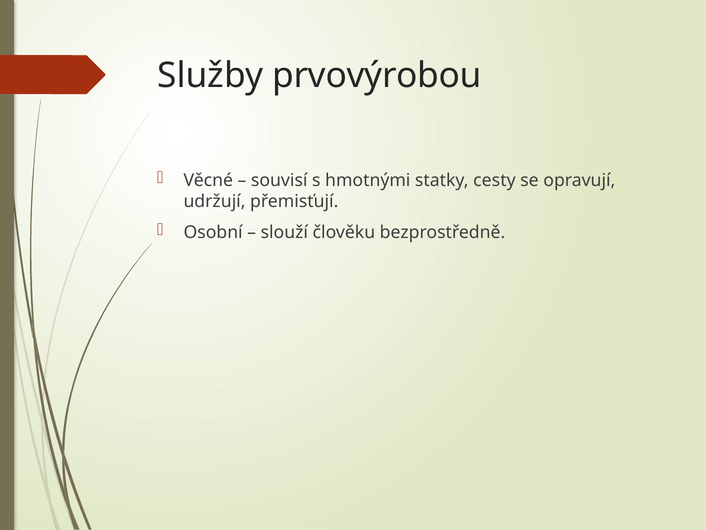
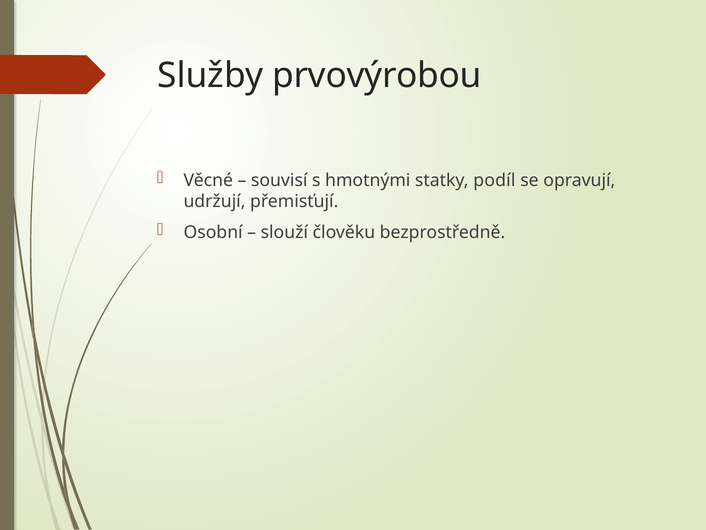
cesty: cesty -> podíl (494, 180)
